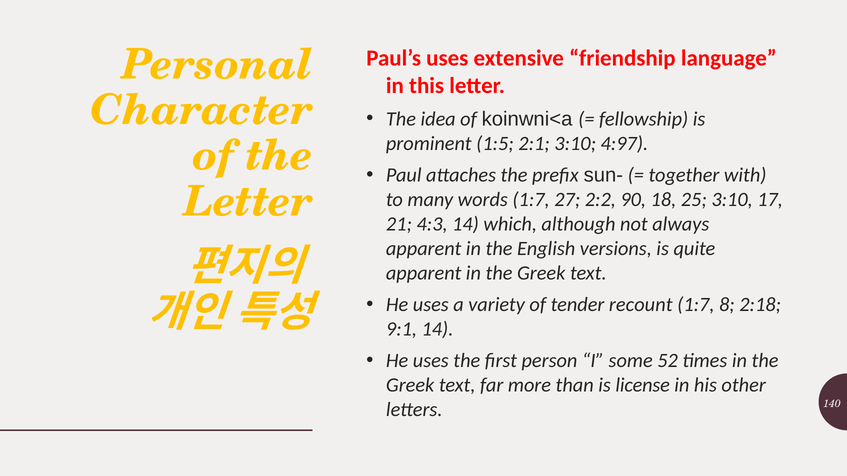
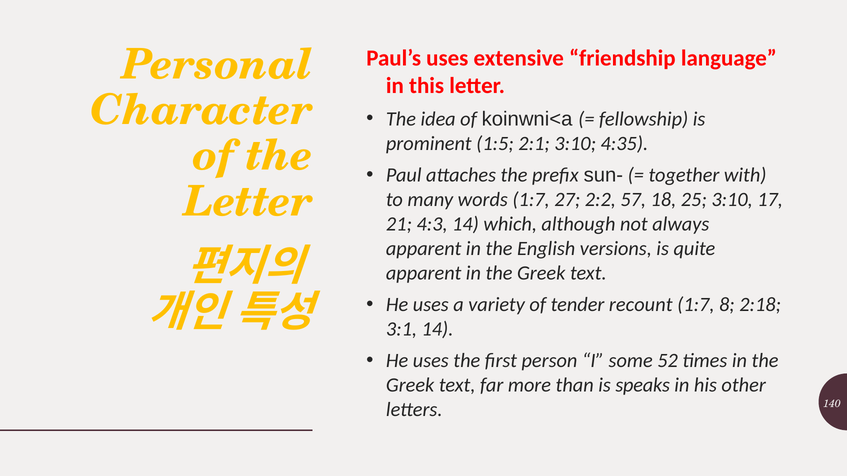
4:97: 4:97 -> 4:35 (624, 144)
90: 90 -> 57 (633, 200)
9:1: 9:1 -> 3:1 (402, 329)
license: license -> speaks (643, 386)
